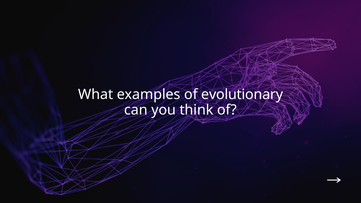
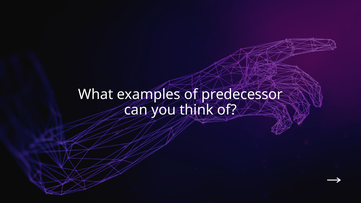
evolutionary: evolutionary -> predecessor (242, 94)
